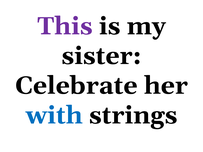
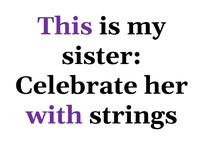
with colour: blue -> purple (54, 115)
